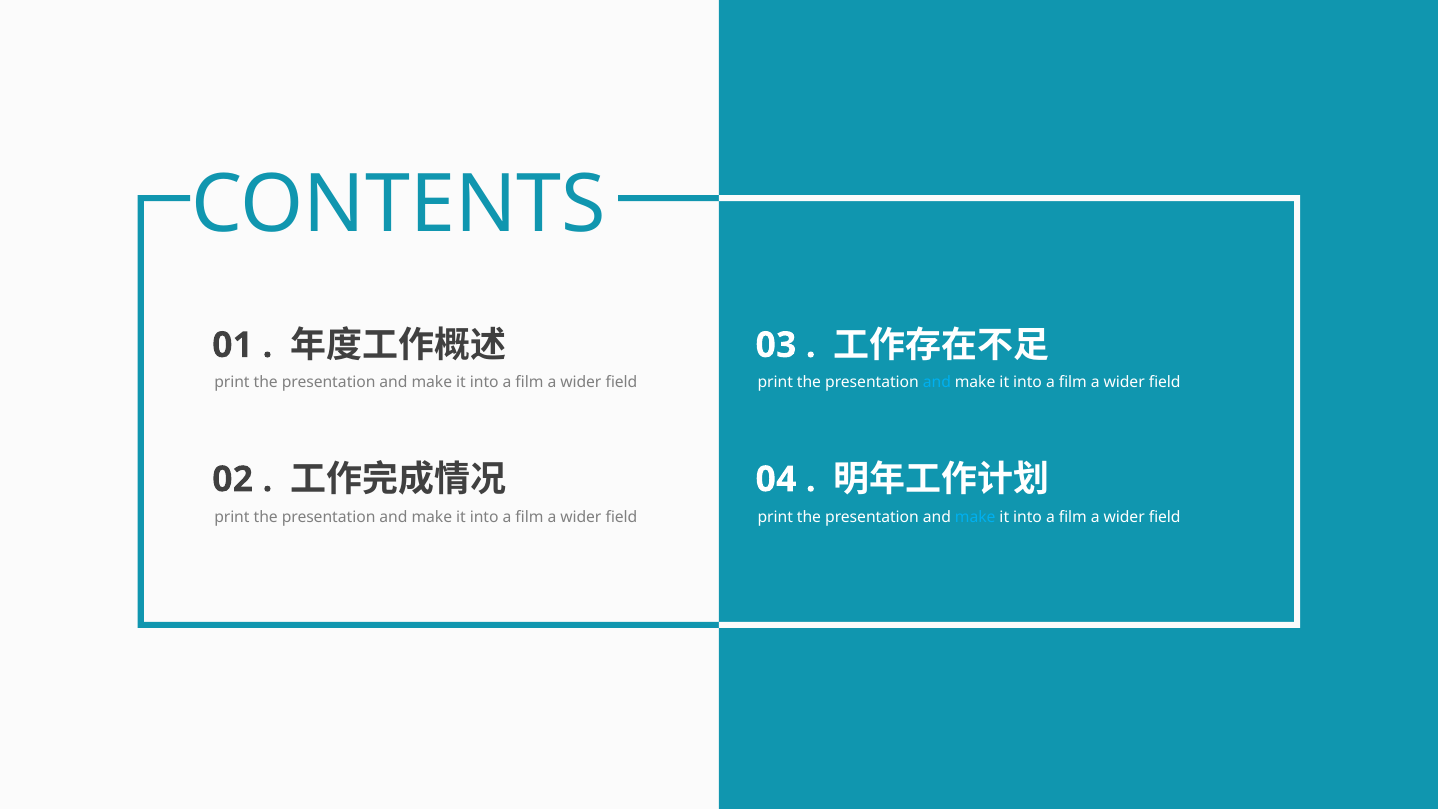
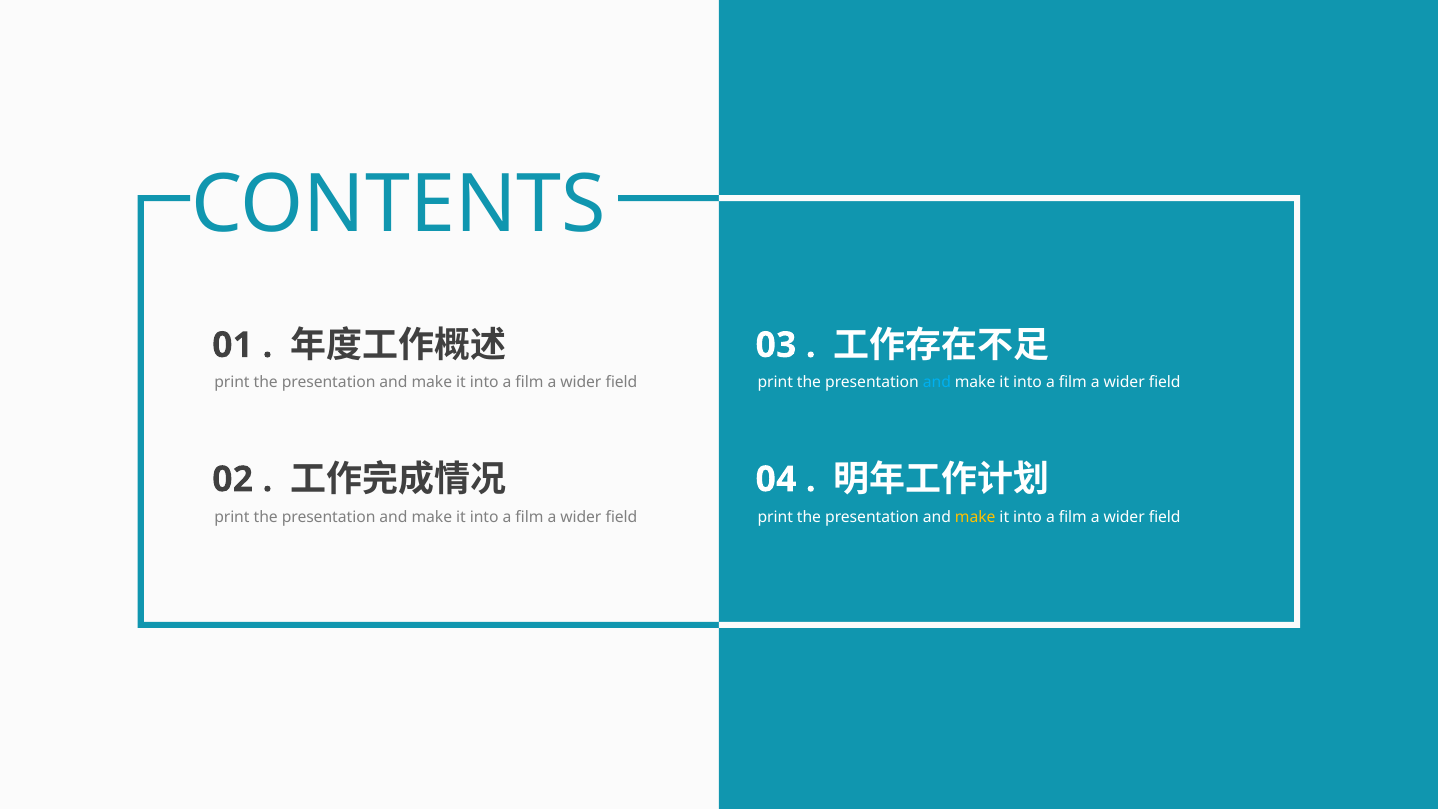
make colour: light blue -> yellow (975, 517)
